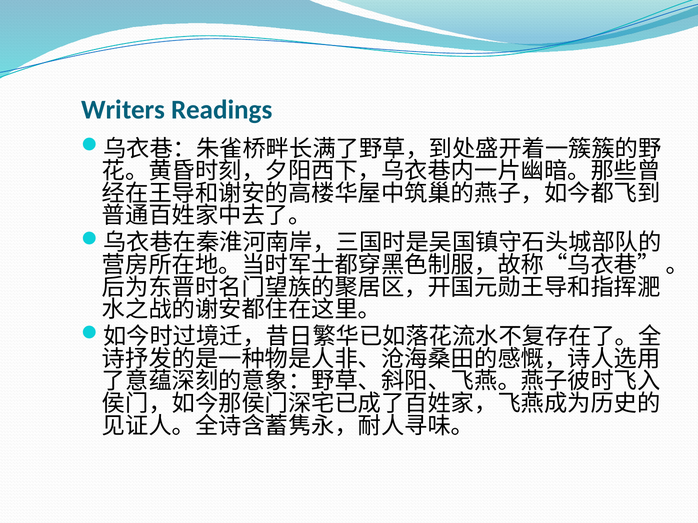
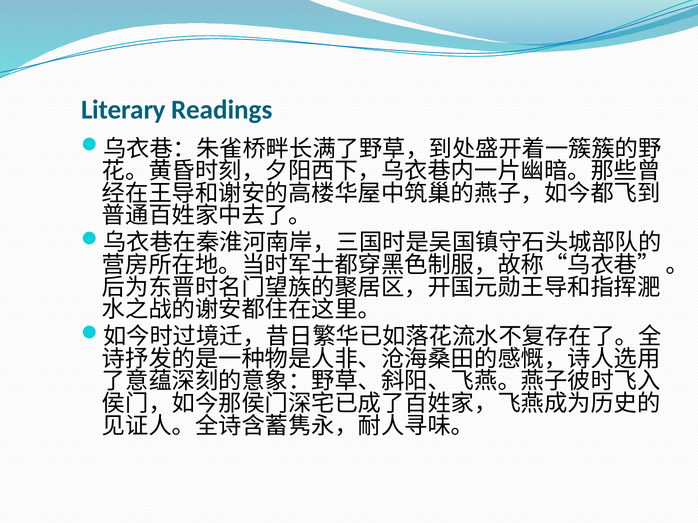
Writers: Writers -> Literary (123, 110)
